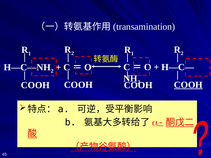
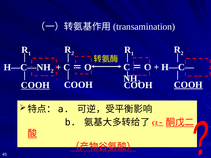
COOH underline: none -> present (35, 85)
